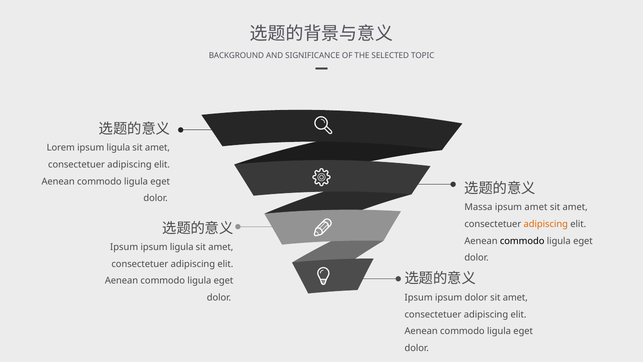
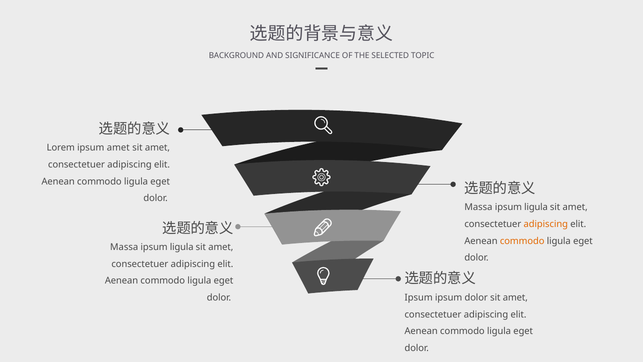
Lorem ipsum ligula: ligula -> amet (118, 148)
amet: amet -> ligula (536, 207)
commodo colour: black -> orange (522, 241)
Ipsum: Ipsum -> Massa (124, 247)
